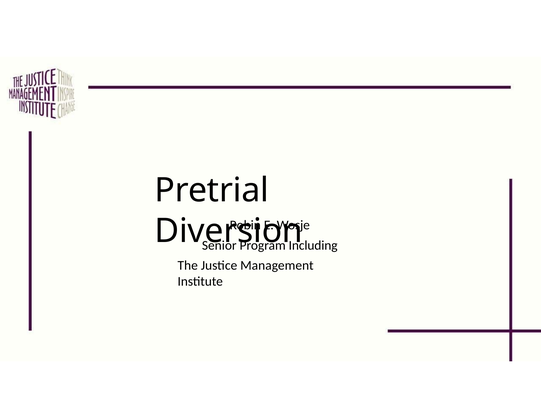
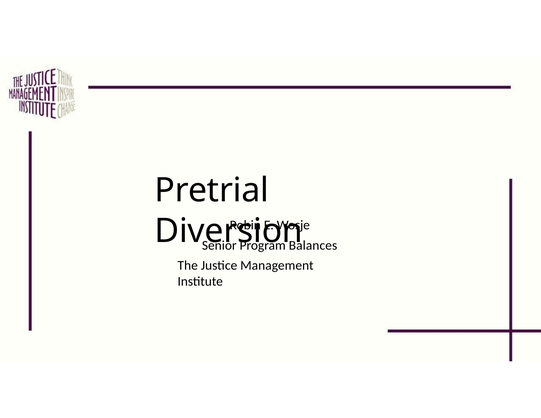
Including: Including -> Balances (313, 245)
